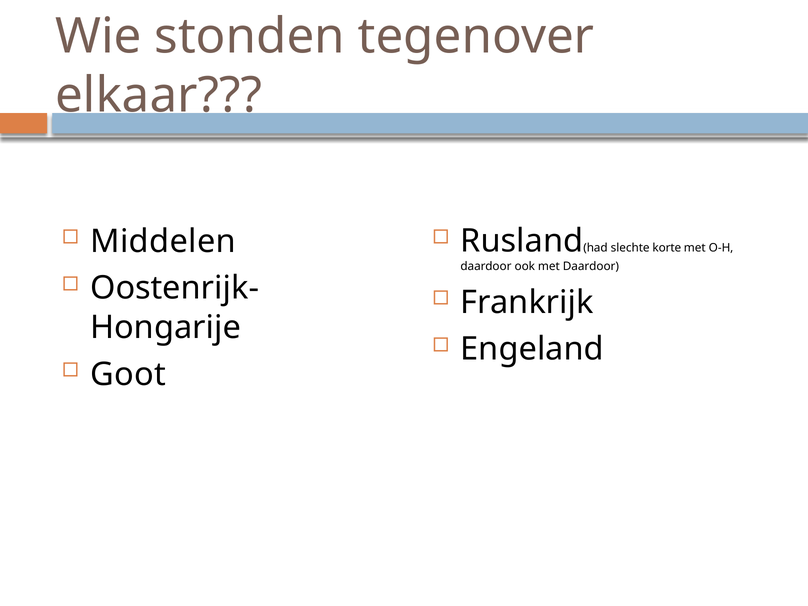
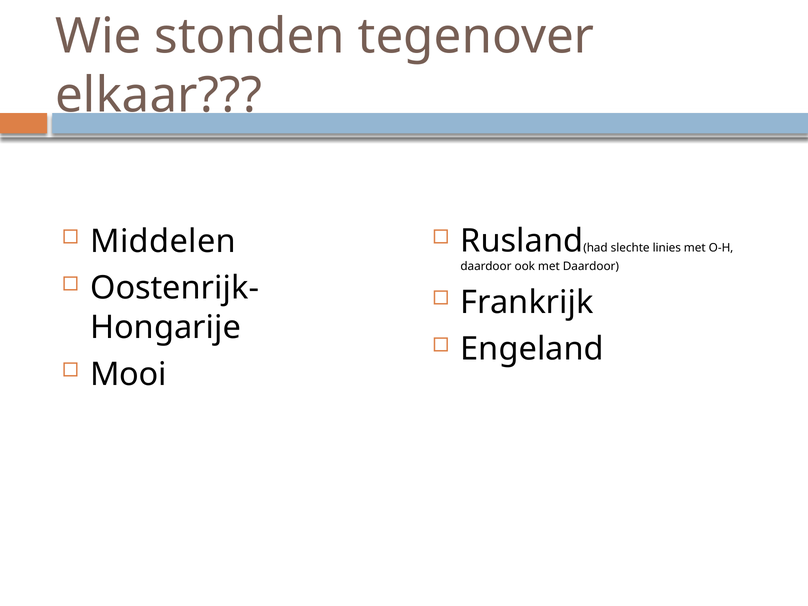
korte: korte -> linies (667, 248)
Goot: Goot -> Mooi (128, 374)
